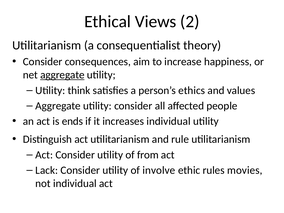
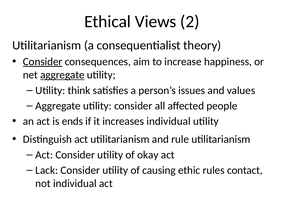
Consider underline: none -> present (43, 62)
ethics: ethics -> issues (192, 90)
from: from -> okay (148, 155)
involve: involve -> causing (159, 170)
movies: movies -> contact (245, 170)
